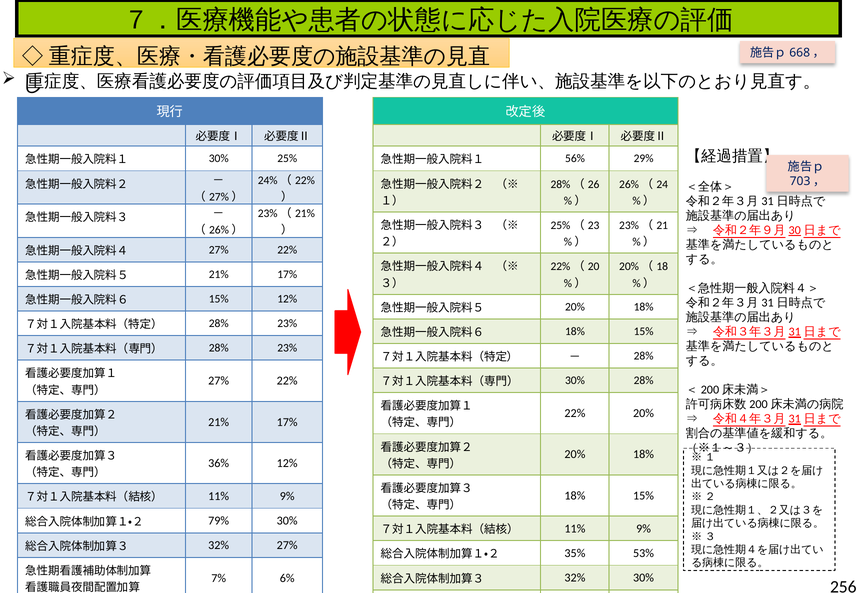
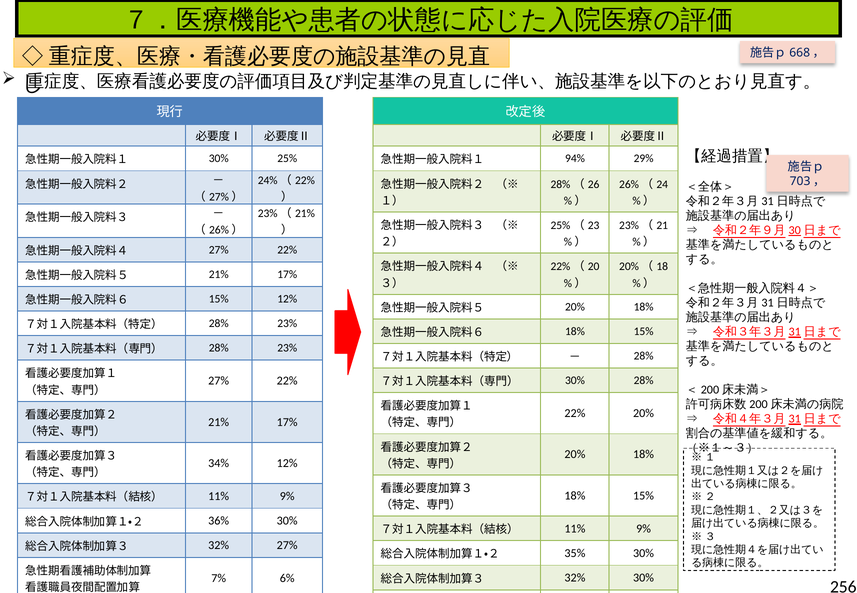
56%: 56% -> 94% (575, 159)
36%: 36% -> 34% (219, 463)
79%: 79% -> 36% (219, 521)
35% 53%: 53% -> 30% (644, 553)
